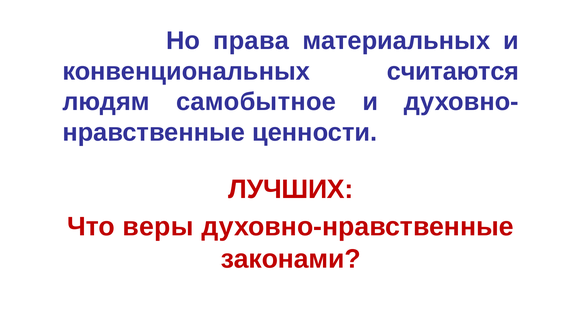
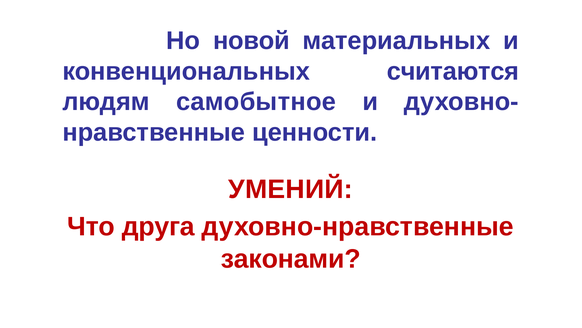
права: права -> новой (251, 41)
ЛУЧШИХ: ЛУЧШИХ -> УМЕНИЙ (291, 189)
веры: веры -> друга (158, 226)
